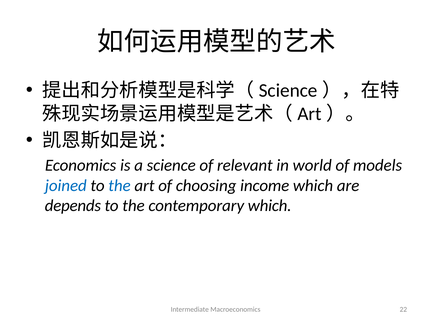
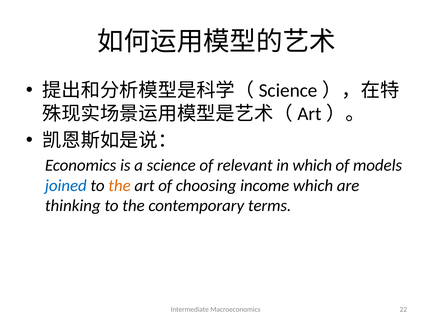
in world: world -> which (312, 166)
the colour: blue -> orange (119, 186)
depends: depends -> thinking (73, 206)
contemporary which: which -> terms (270, 206)
